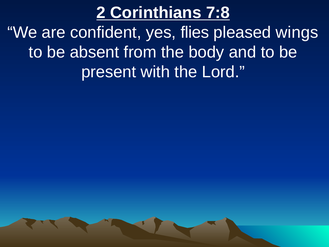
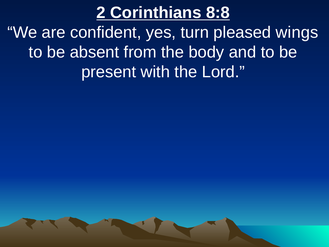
7:8: 7:8 -> 8:8 (218, 13)
flies: flies -> turn (195, 32)
